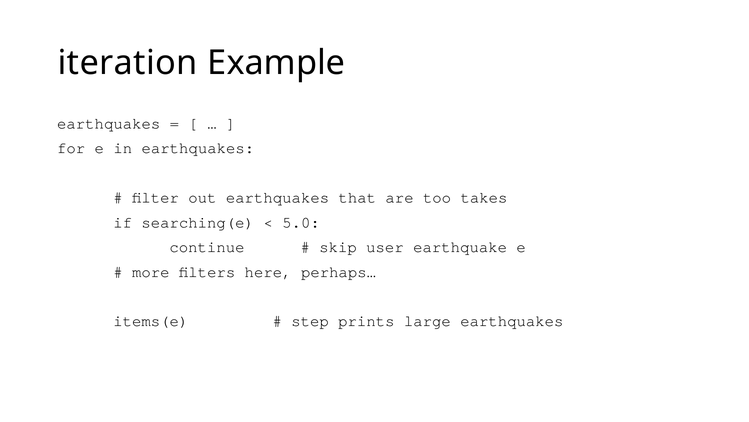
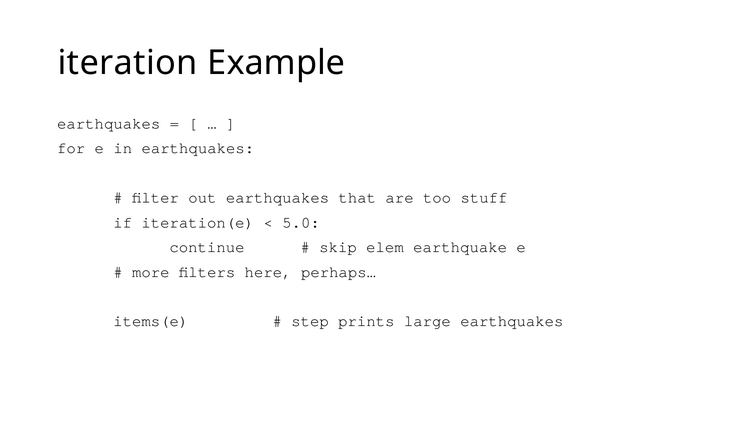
takes: takes -> stuff (484, 197)
searching(e: searching(e -> iteration(e (198, 222)
user: user -> elem (385, 247)
